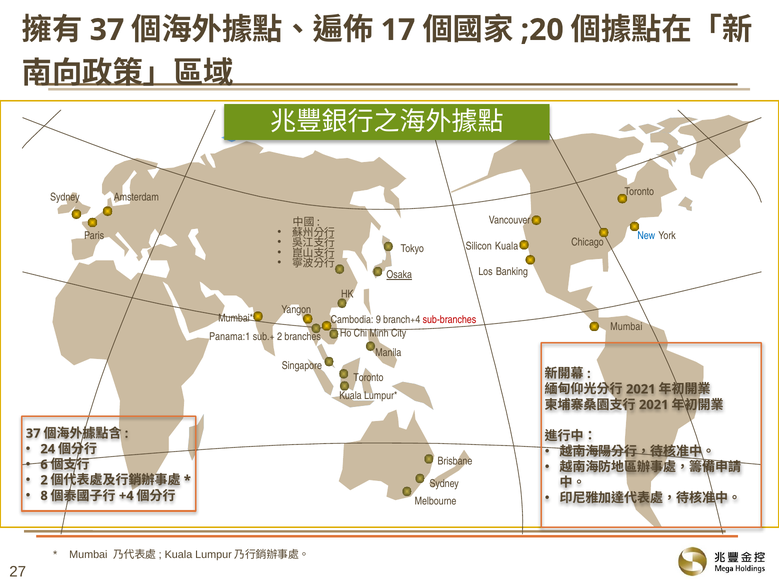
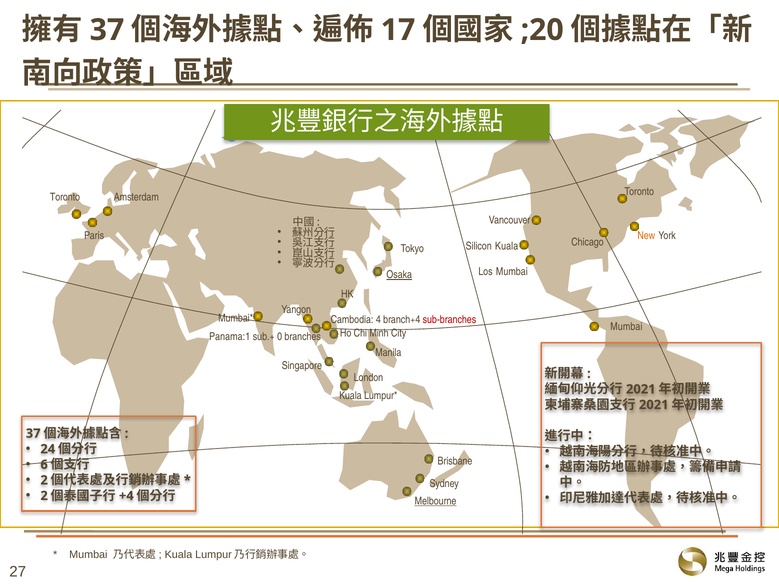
Sydney: Sydney -> Toronto (65, 197)
New colour: blue -> orange (646, 236)
Los Banking: Banking -> Mumbai (512, 272)
9: 9 -> 4 (378, 320)
sub.+ 2: 2 -> 0 (280, 337)
Toronto: Toronto -> London (368, 378)
8: 8 -> 2 (44, 496)
Melbourne underline: none -> present (436, 501)
